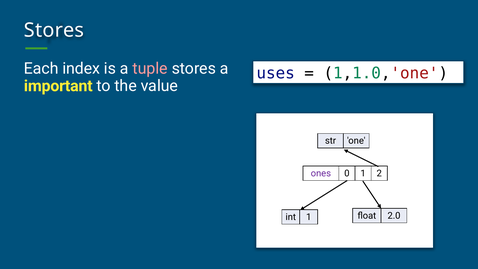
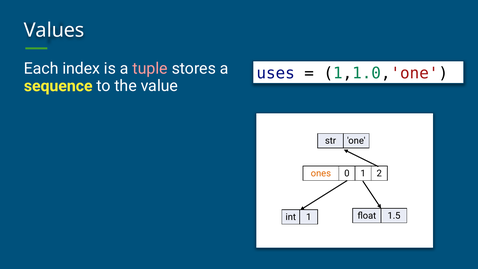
Stores: Stores -> Values (54, 30)
important: important -> sequence (58, 86)
ones colour: purple -> orange (321, 173)
2.0: 2.0 -> 1.5 (394, 216)
